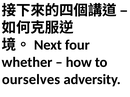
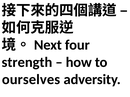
whether: whether -> strength (27, 63)
